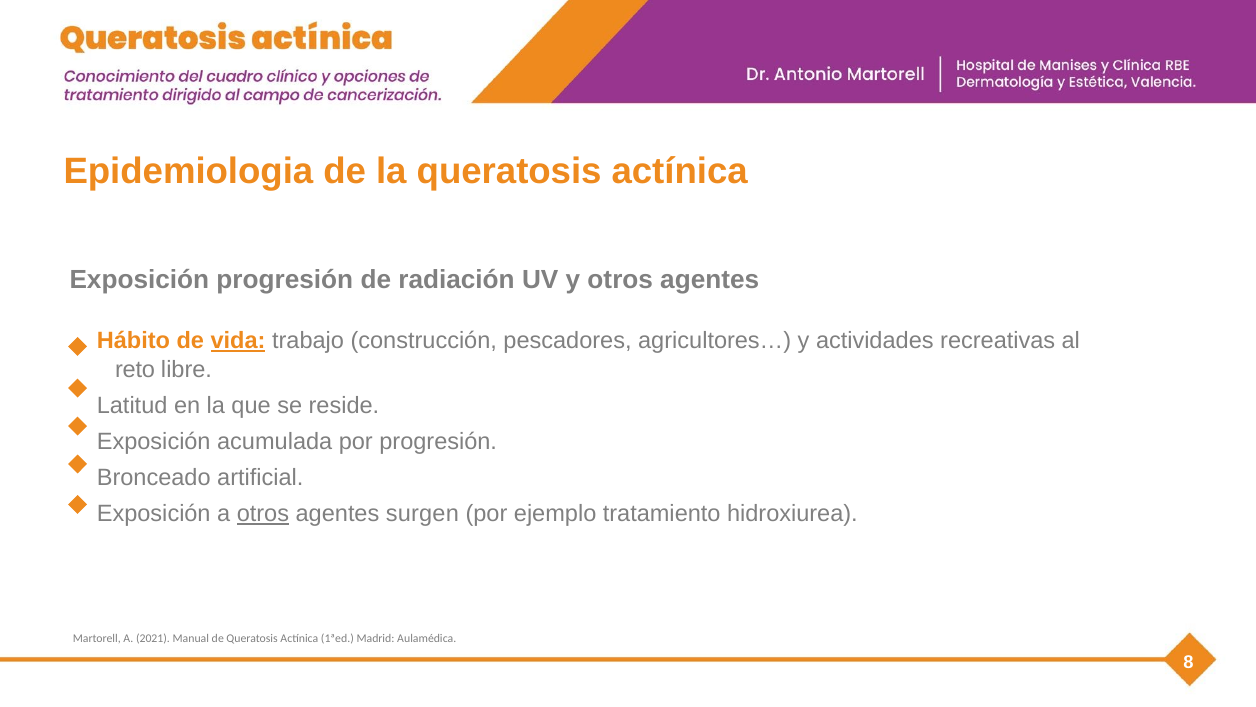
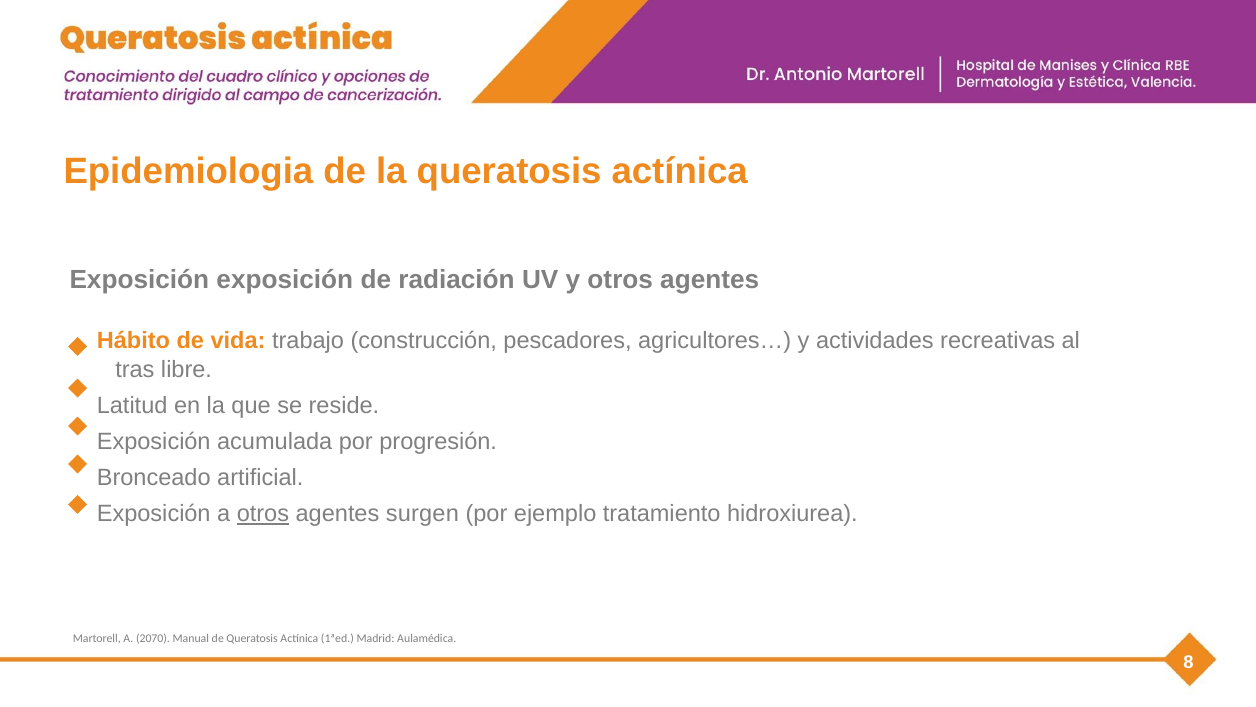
Exposición progresión: progresión -> exposición (285, 280)
vida underline: present -> none (238, 341)
reto: reto -> tras (135, 369)
2021: 2021 -> 2070 (153, 638)
